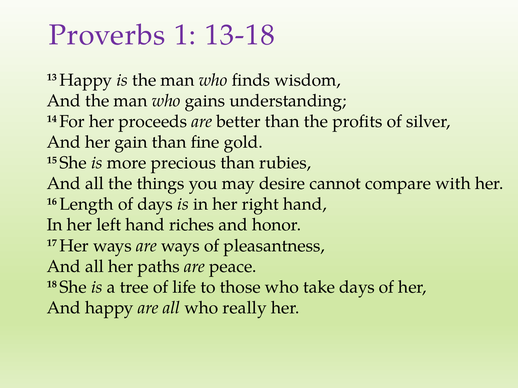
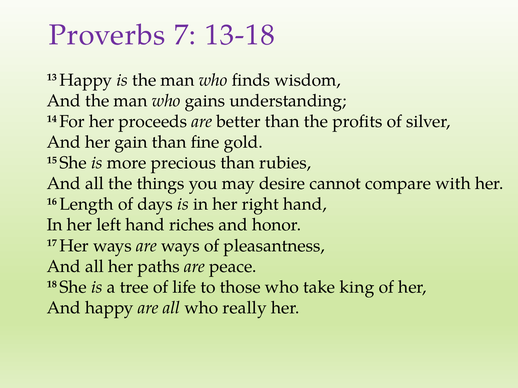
1: 1 -> 7 (185, 35)
take days: days -> king (357, 287)
